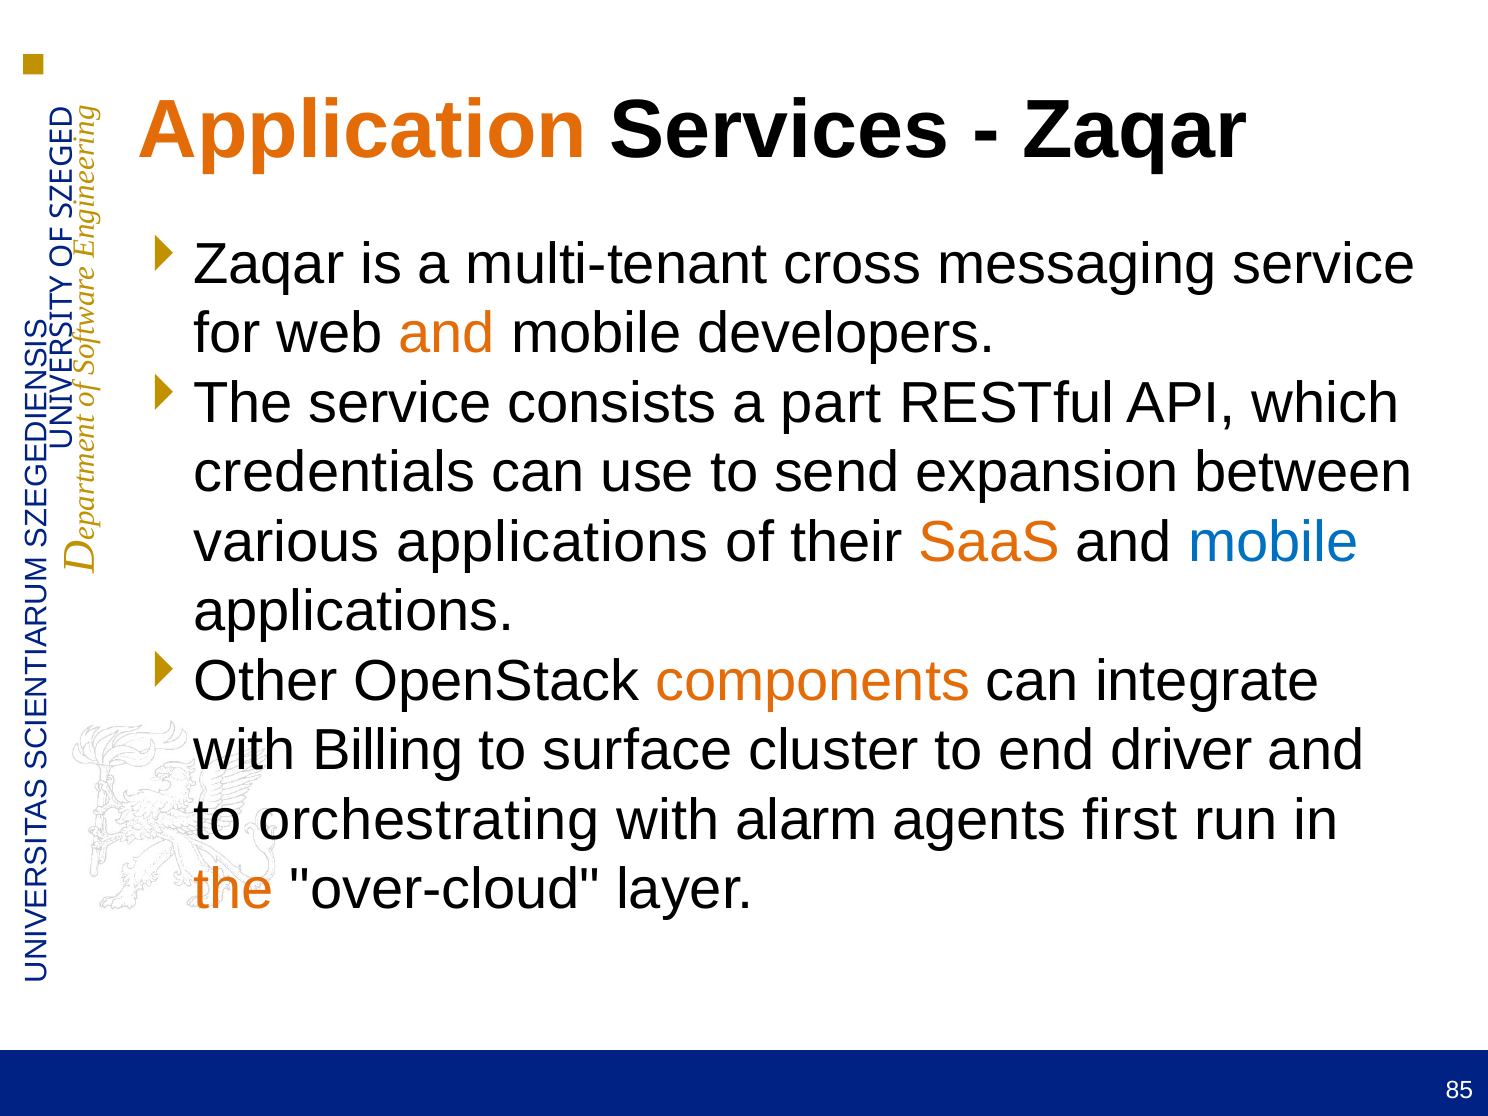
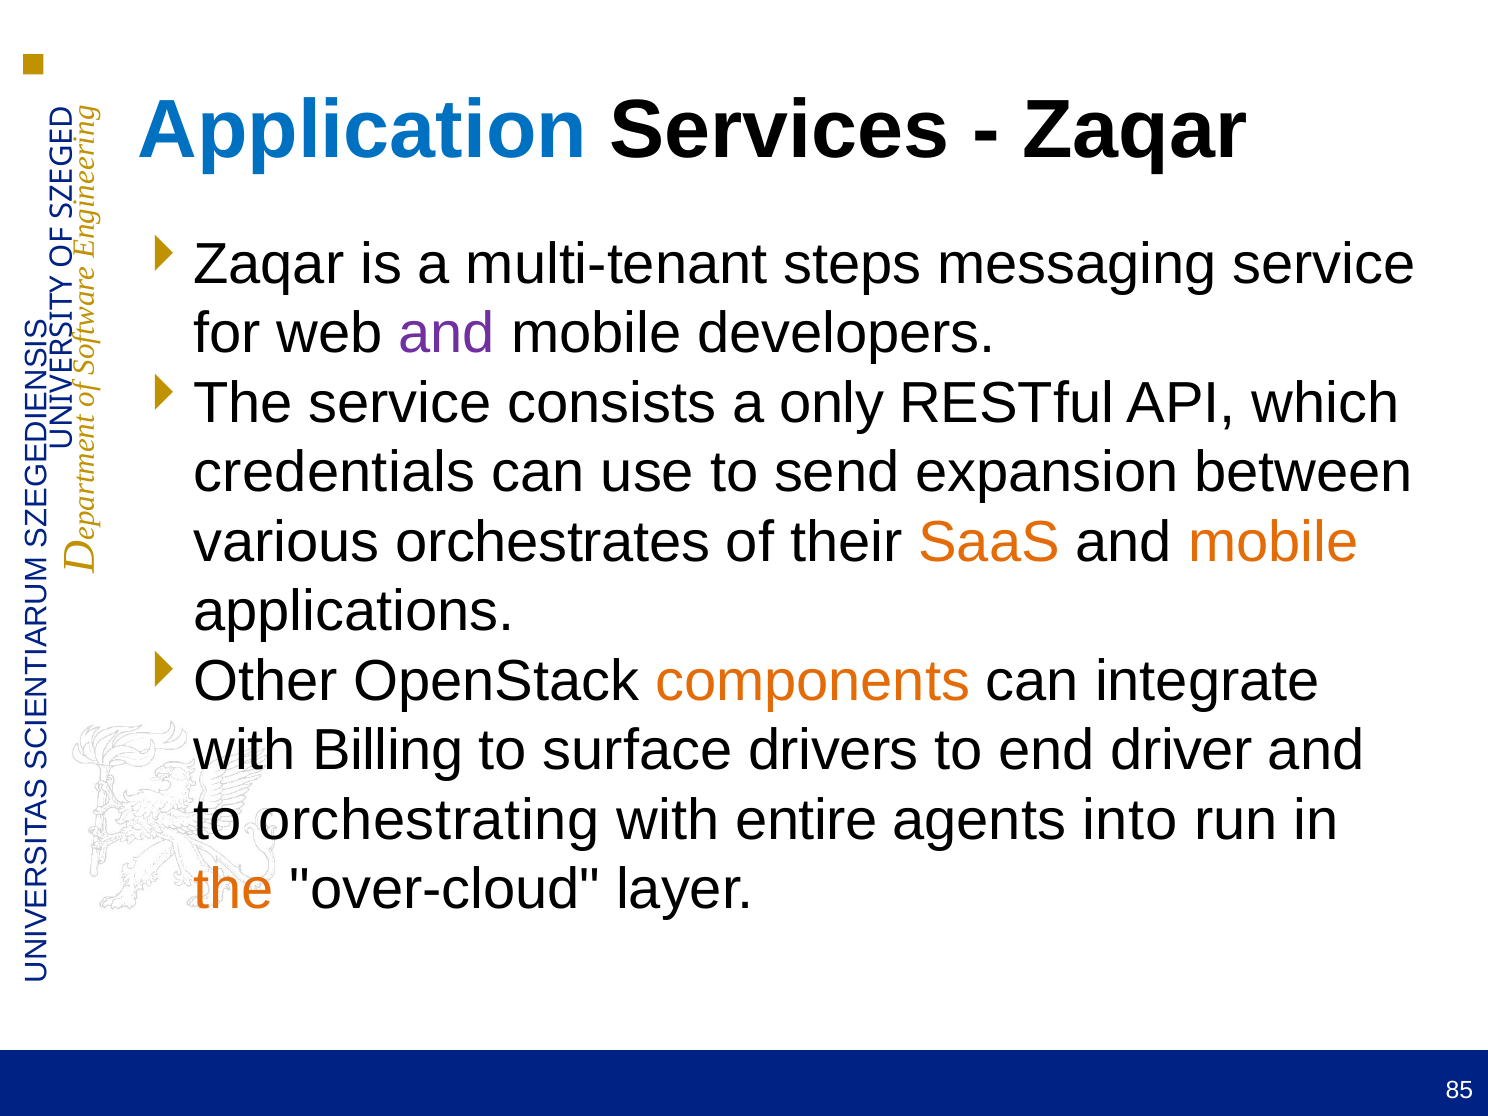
Application colour: orange -> blue (362, 130)
cross: cross -> steps (853, 264)
and colour: orange -> purple (447, 334)
part: part -> only (832, 403)
various applications: applications -> orchestrates (553, 542)
mobile colour: blue -> orange (1273, 542)
cluster: cluster -> drivers (834, 751)
alarm: alarm -> entire (806, 820)
first: first -> into (1130, 820)
